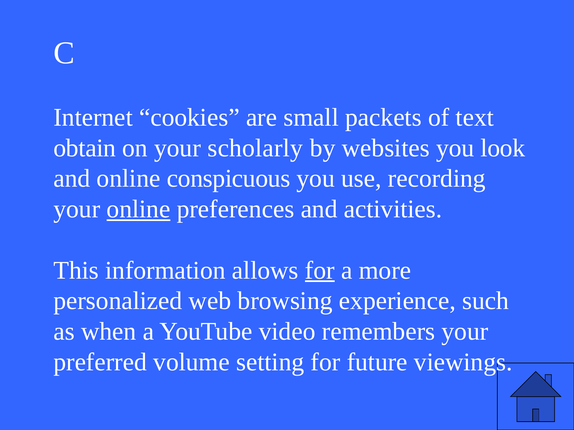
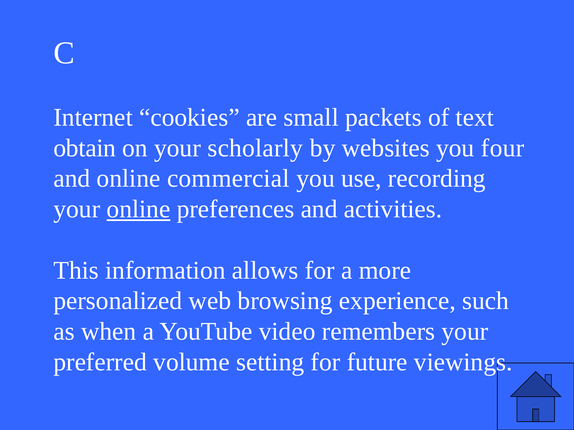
look: look -> four (503, 148)
conspicuous: conspicuous -> commercial (228, 179)
for underline: present -> none (320, 271)
